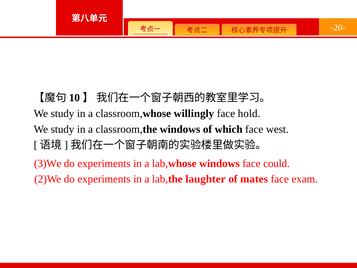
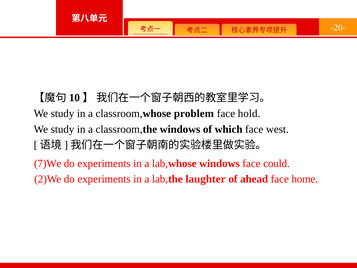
willingly: willingly -> problem (194, 113)
3)We: 3)We -> 7)We (48, 163)
mates: mates -> ahead (254, 179)
exam: exam -> home (305, 179)
